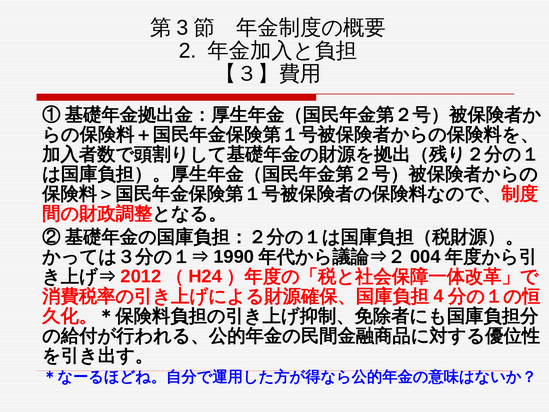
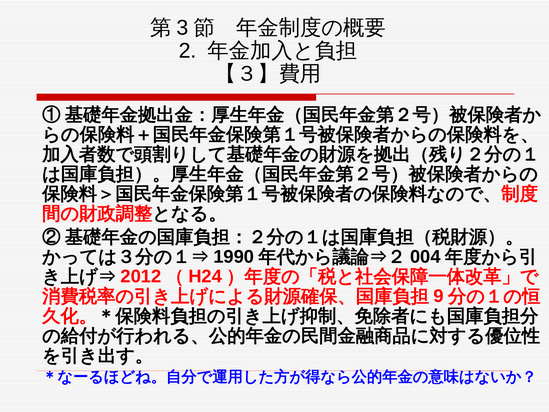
4: 4 -> 9 (439, 296)
